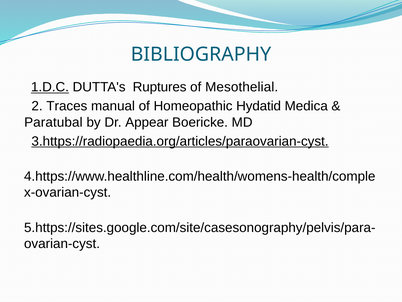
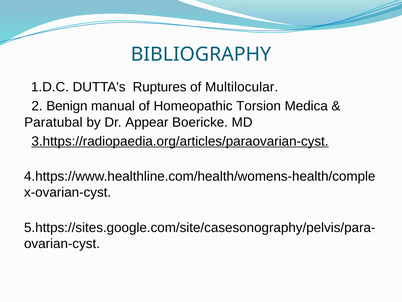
1.D.C underline: present -> none (50, 87)
Mesothelial: Mesothelial -> Multilocular (242, 87)
Traces: Traces -> Benign (67, 106)
Hydatid: Hydatid -> Torsion (259, 106)
